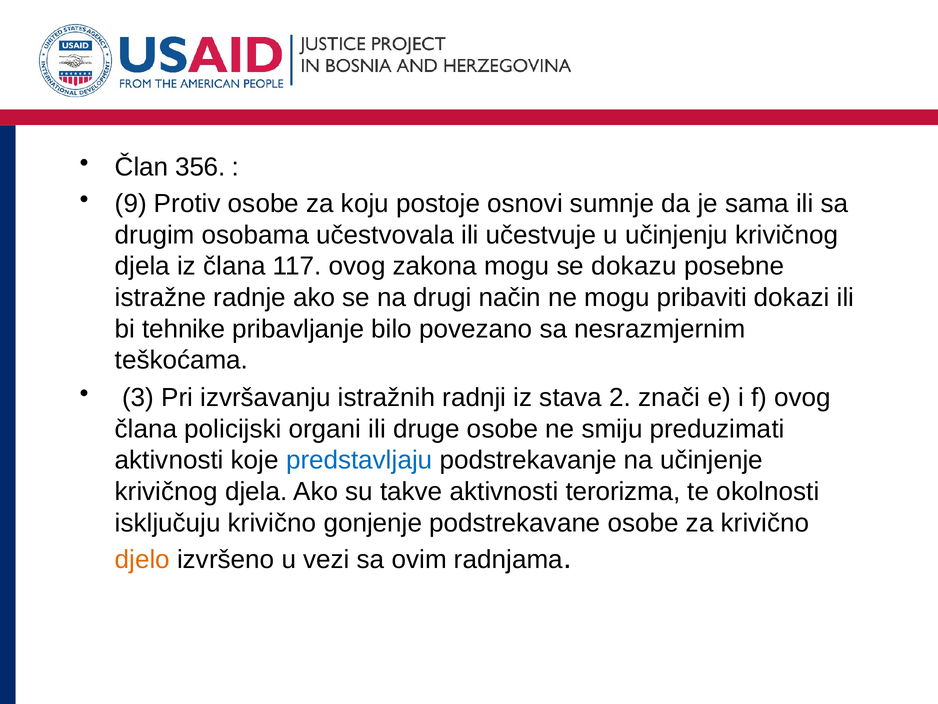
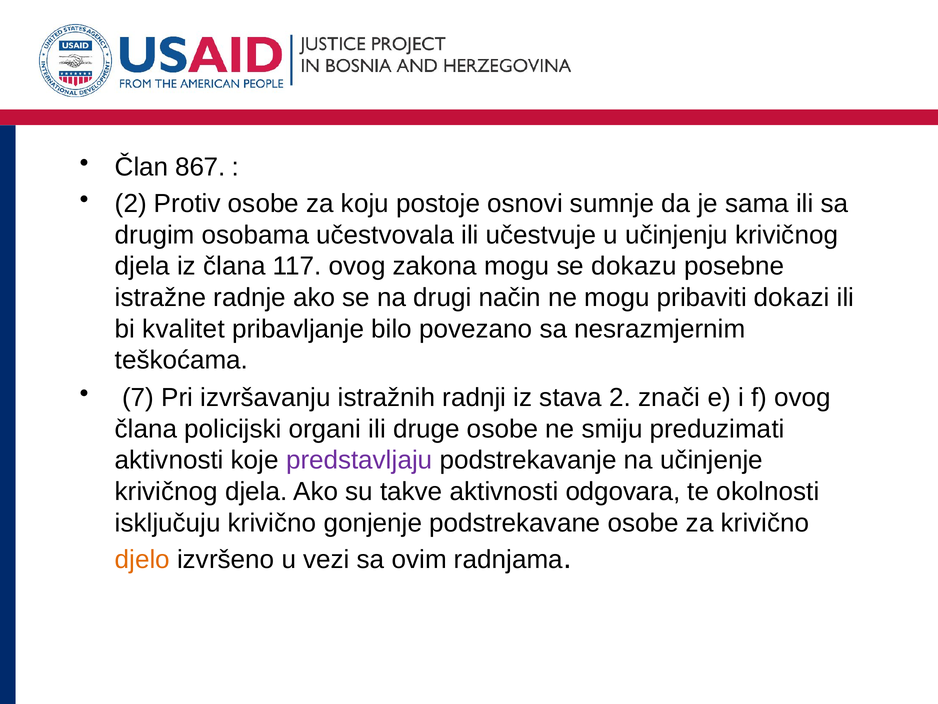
356: 356 -> 867 (200, 167)
9: 9 -> 2 (131, 204)
tehnike: tehnike -> kvalitet (184, 329)
3: 3 -> 7 (138, 397)
predstavljaju colour: blue -> purple (359, 460)
terorizma: terorizma -> odgovara (623, 491)
